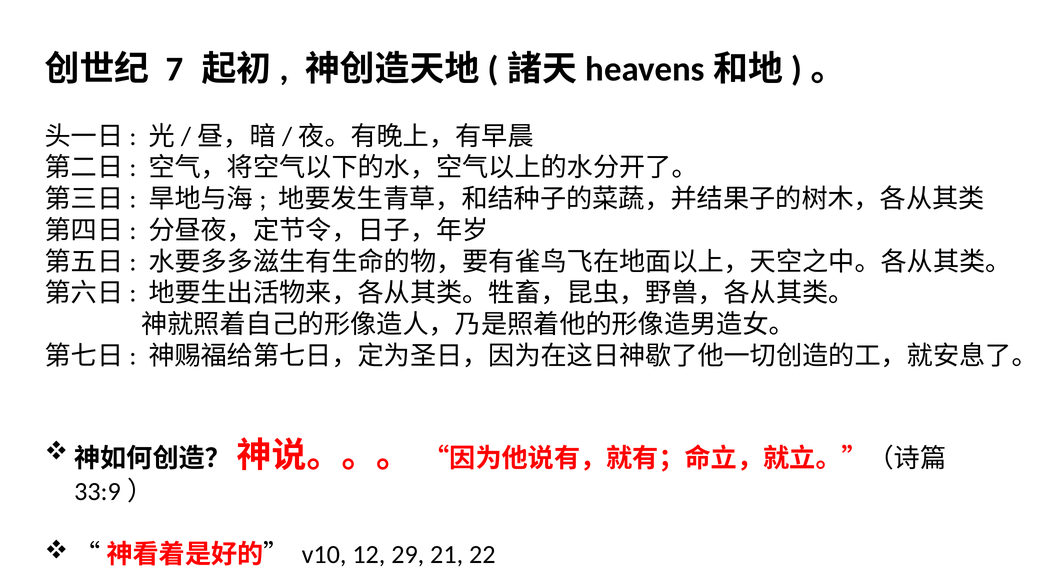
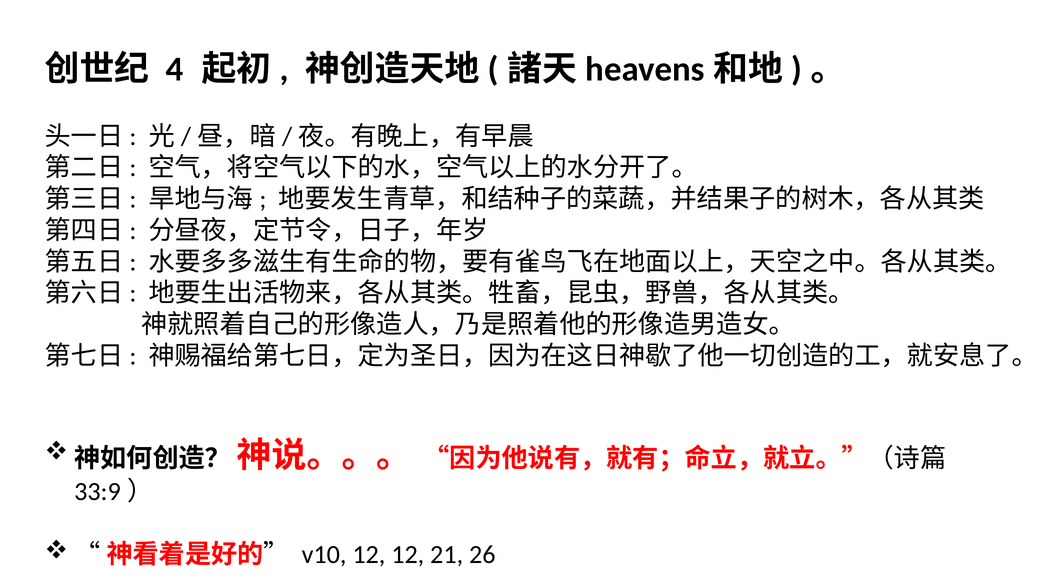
7: 7 -> 4 (174, 69)
12 29: 29 -> 12 (408, 555)
22: 22 -> 26 (482, 555)
